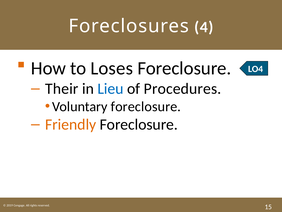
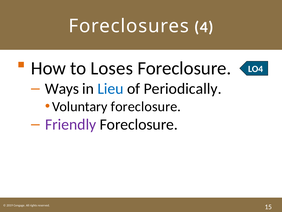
Their: Their -> Ways (62, 89)
Procedures: Procedures -> Periodically (183, 89)
Friendly colour: orange -> purple (71, 124)
